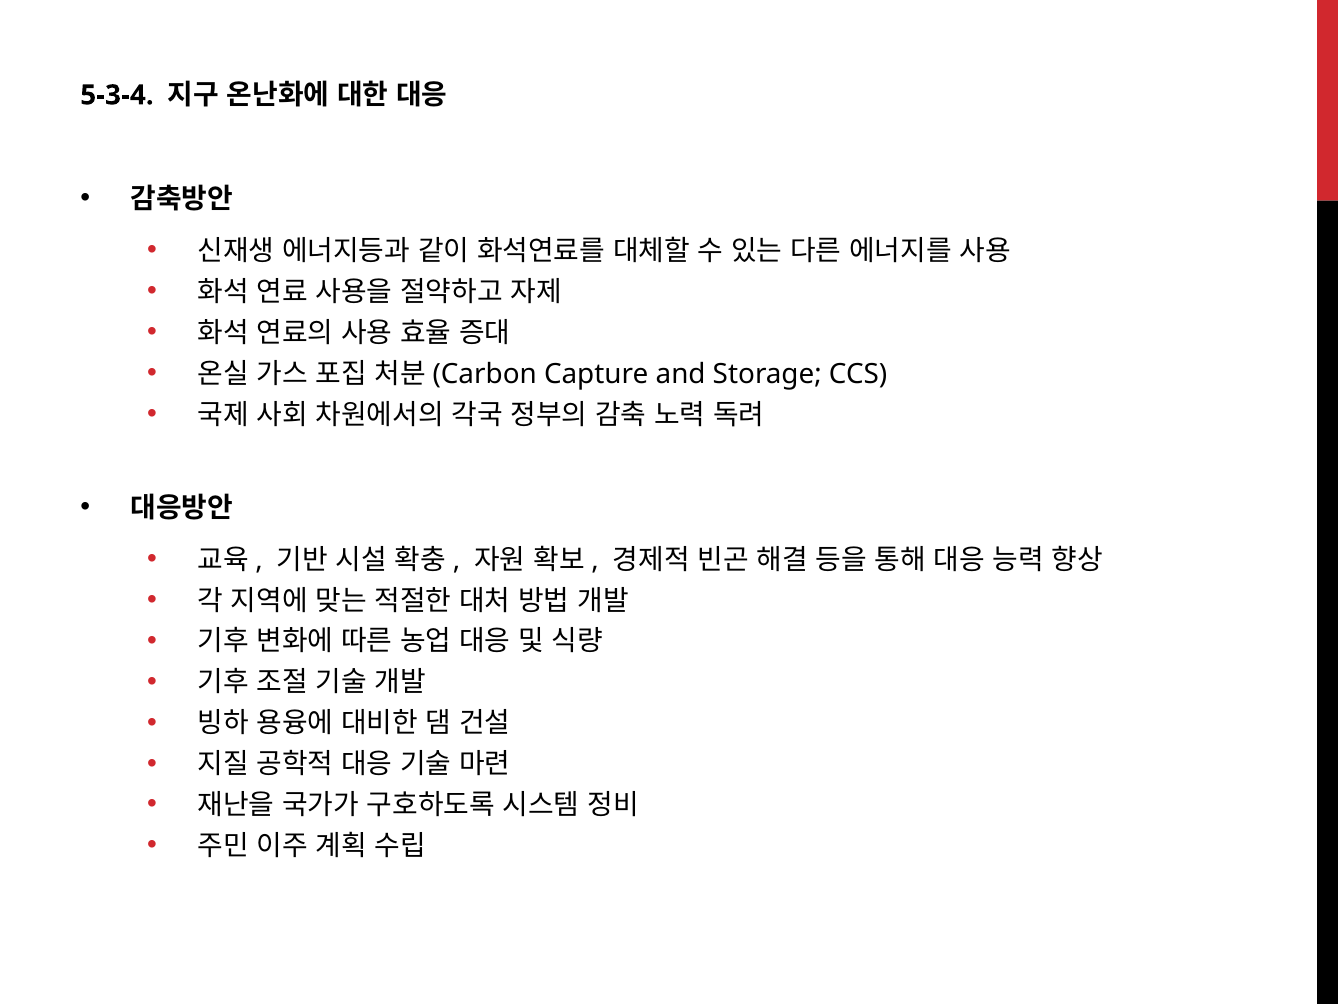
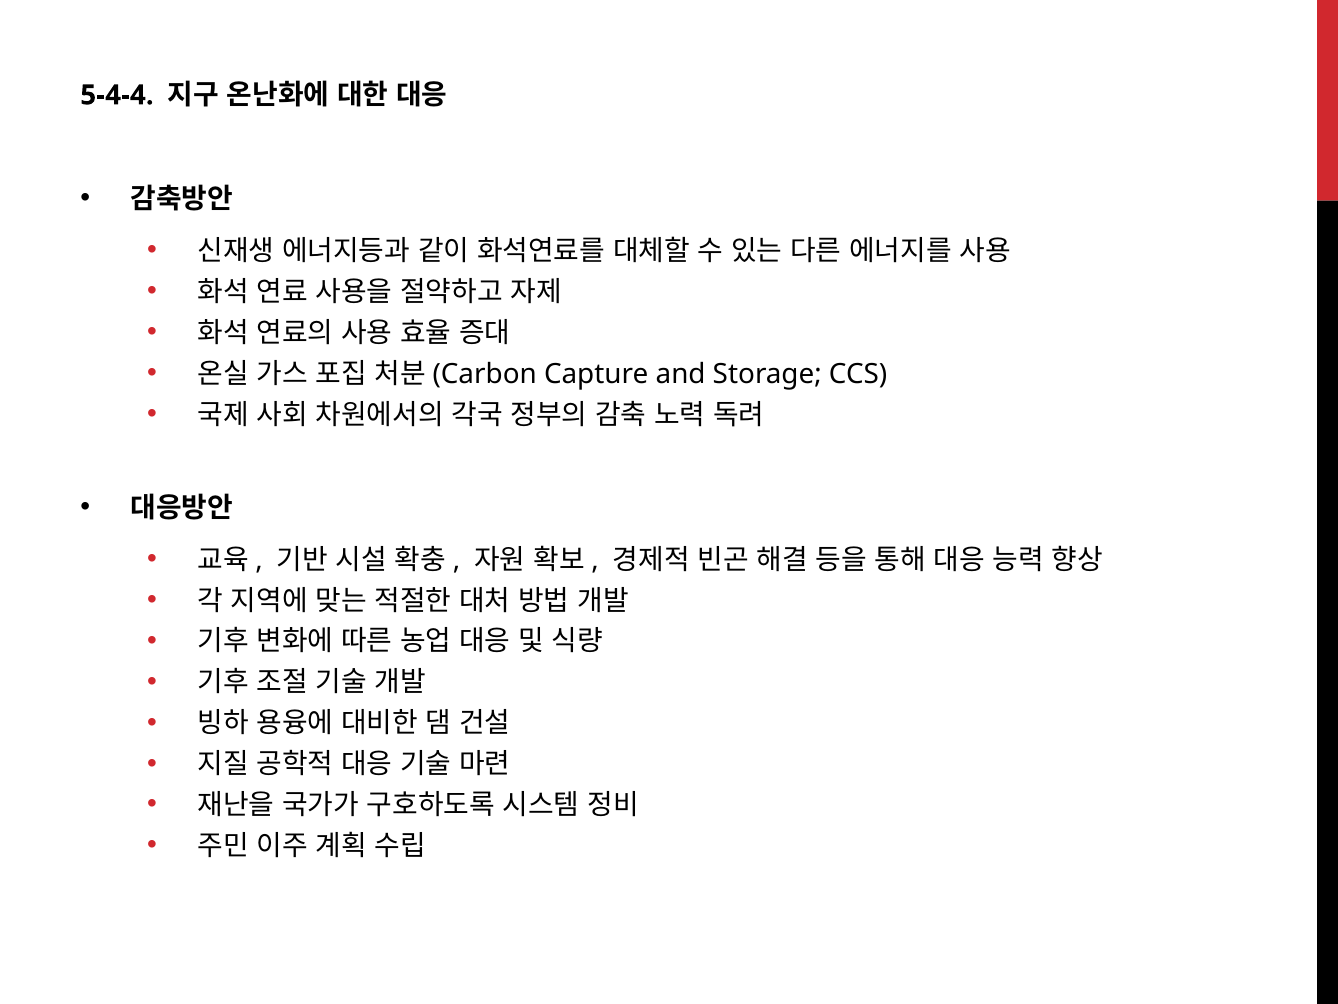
5-3-4: 5-3-4 -> 5-4-4 (117, 95)
